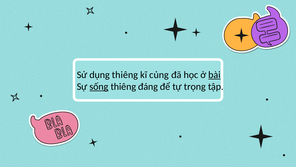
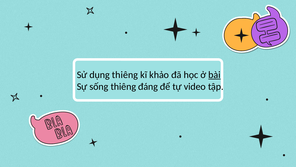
củng: củng -> khảo (159, 75)
sống underline: present -> none (99, 86)
trọng: trọng -> video (195, 86)
